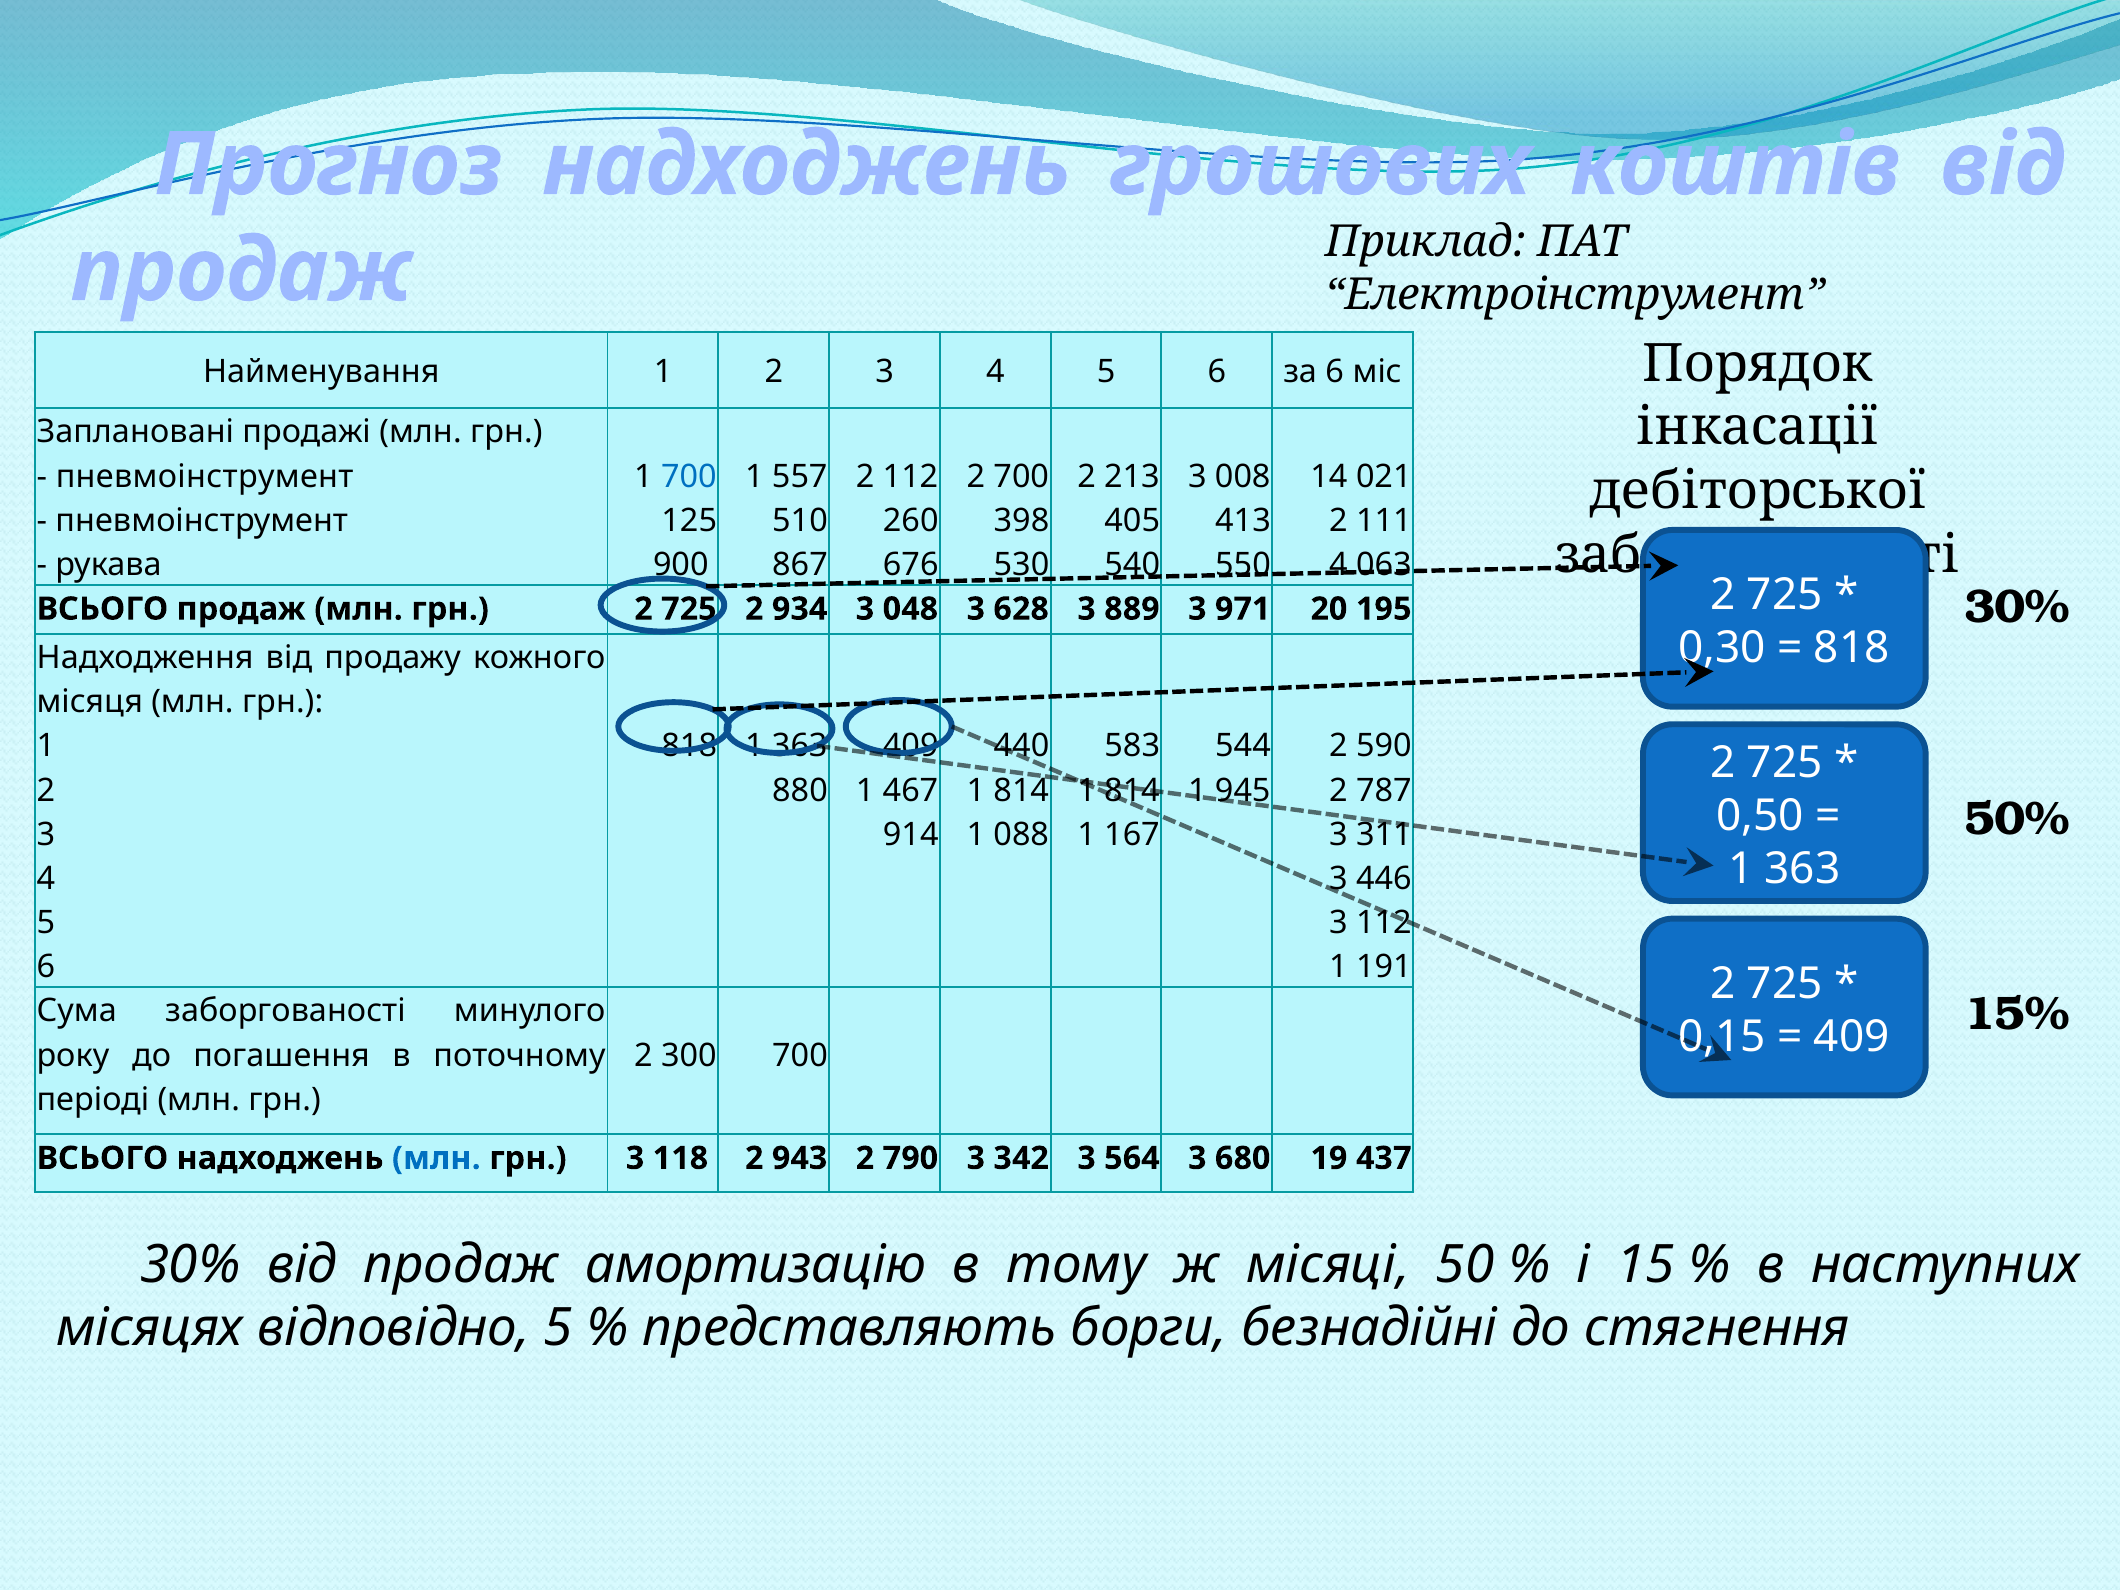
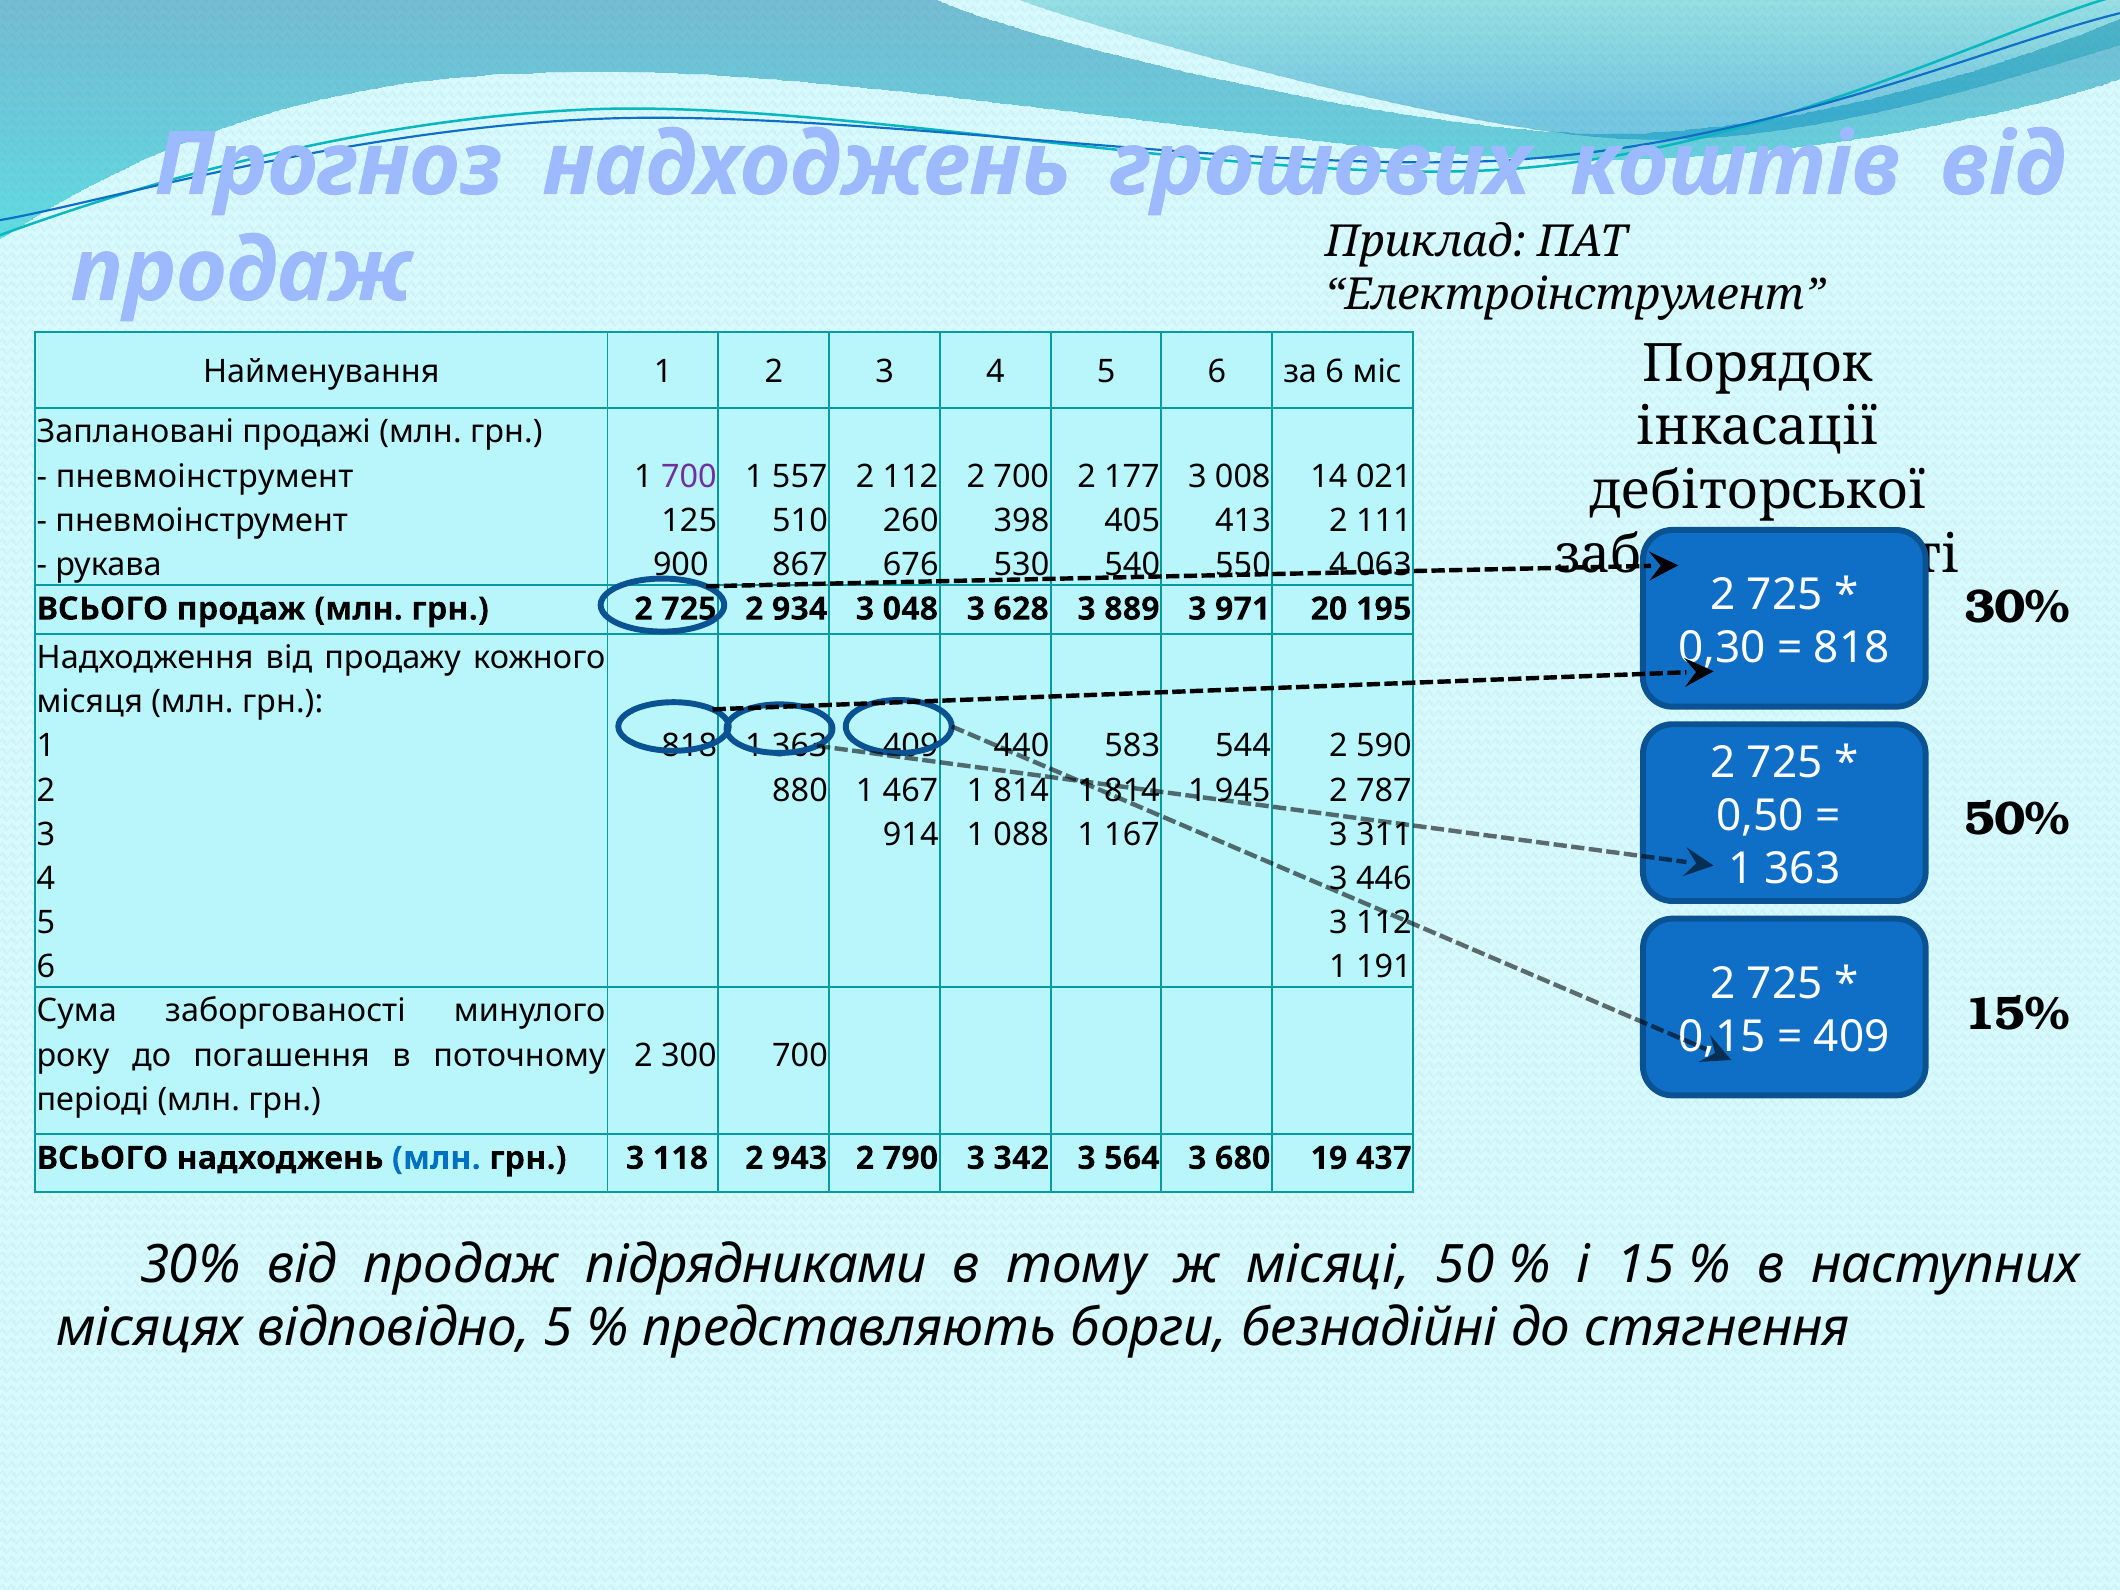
700 colour: blue -> purple (689, 476)
213: 213 -> 177 (1132, 476)
амортизацію: амортизацію -> підрядниками (756, 1265)
